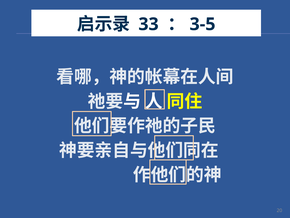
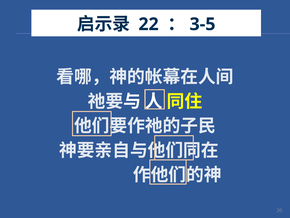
33: 33 -> 22 (149, 24)
